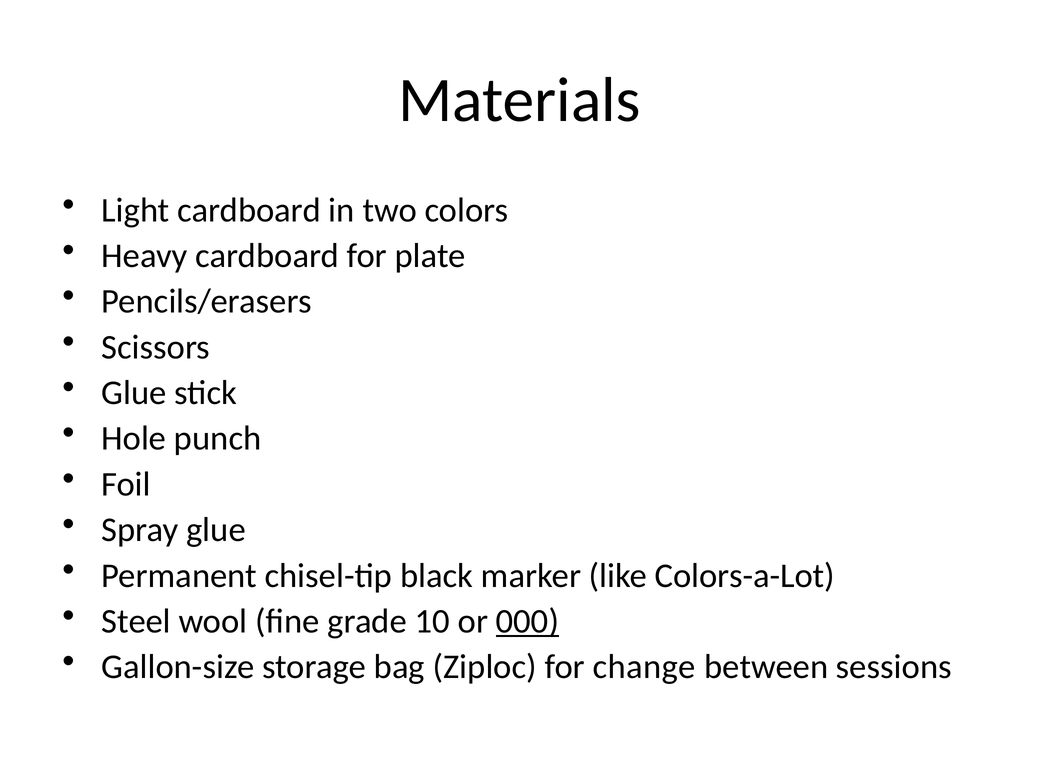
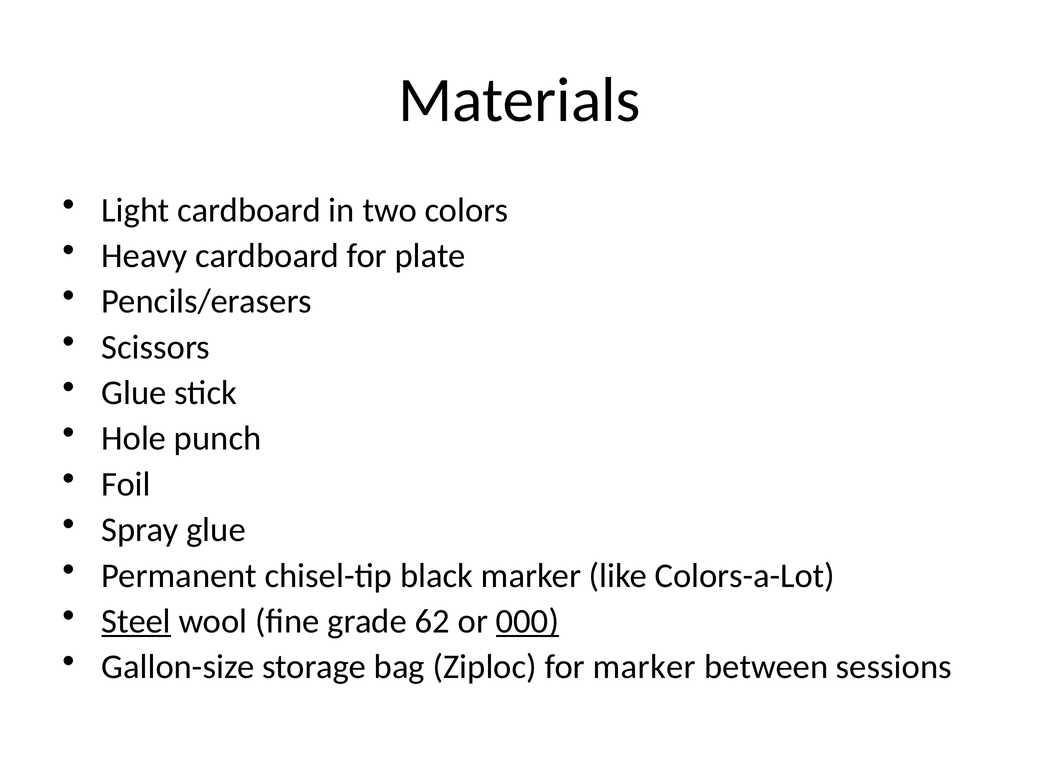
Steel underline: none -> present (136, 621)
10: 10 -> 62 (432, 621)
for change: change -> marker (644, 667)
